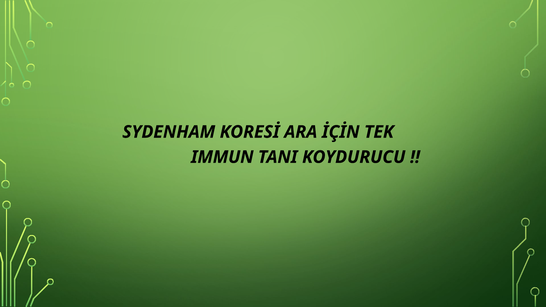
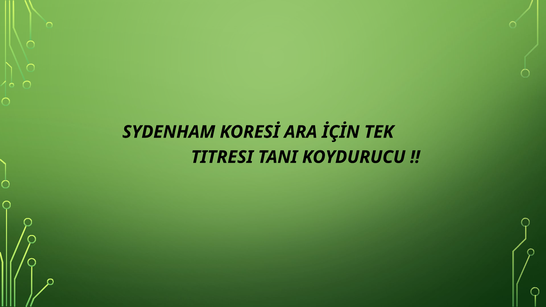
IMMUN: IMMUN -> TITRESI (222, 157)
